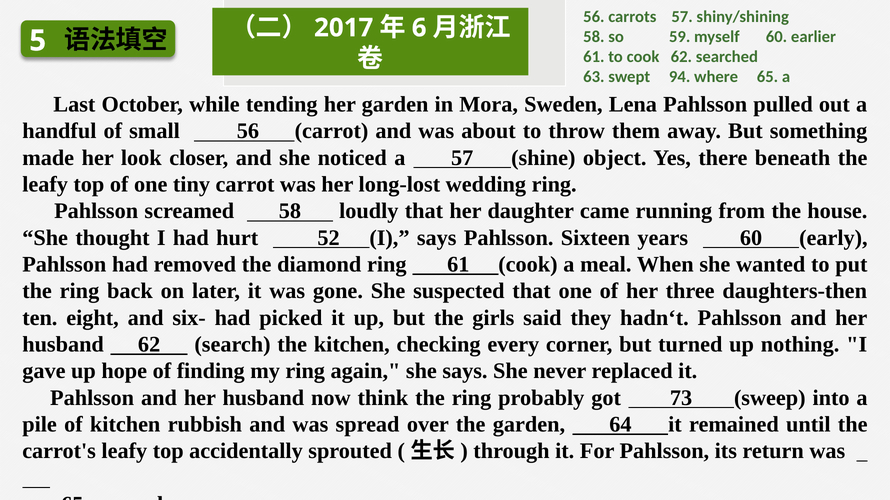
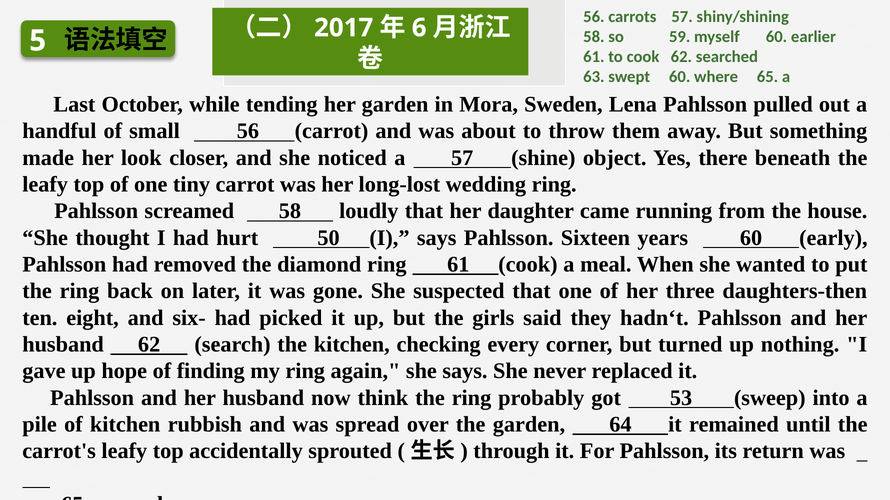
swept 94: 94 -> 60 (680, 77)
52: 52 -> 50 (329, 238)
73: 73 -> 53 (681, 398)
